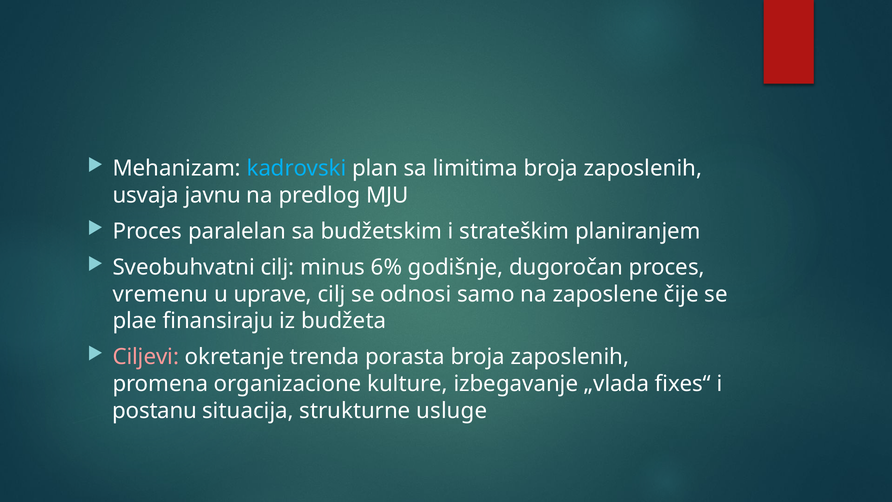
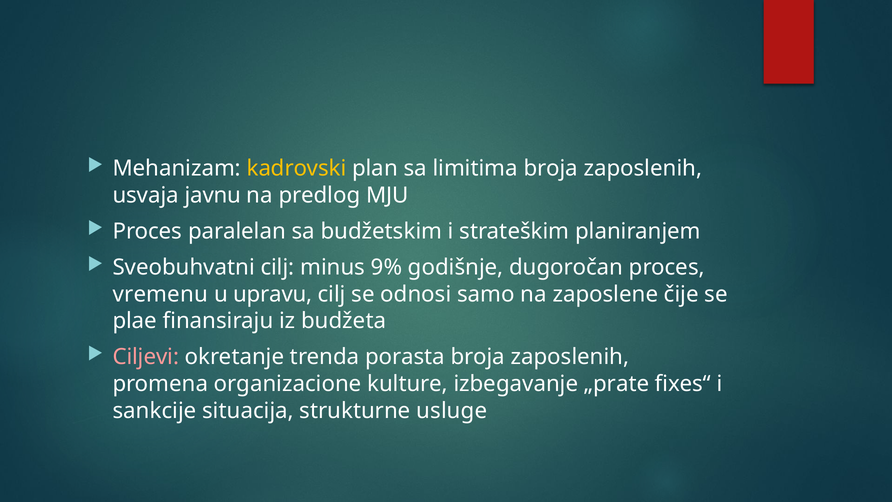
kadrovski colour: light blue -> yellow (297, 168)
6%: 6% -> 9% (386, 267)
uprave: uprave -> upravu (273, 294)
„vlada: „vlada -> „prate (617, 384)
postanu: postanu -> sankcije (154, 410)
